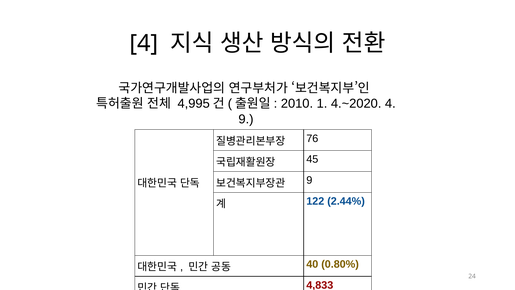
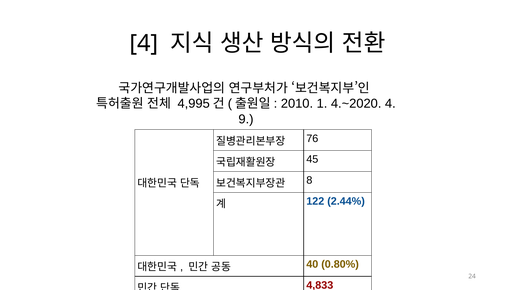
9: 9 -> 8 (309, 180)
